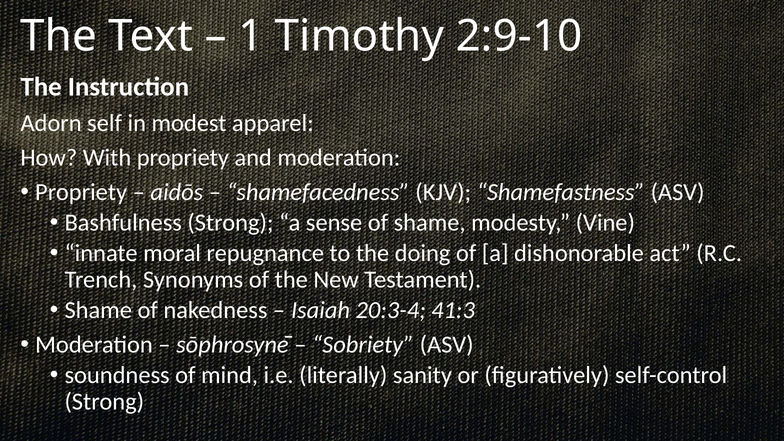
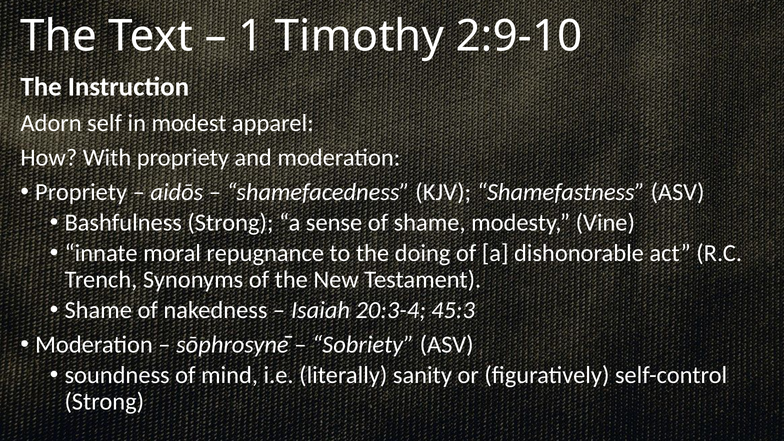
41:3: 41:3 -> 45:3 (453, 310)
